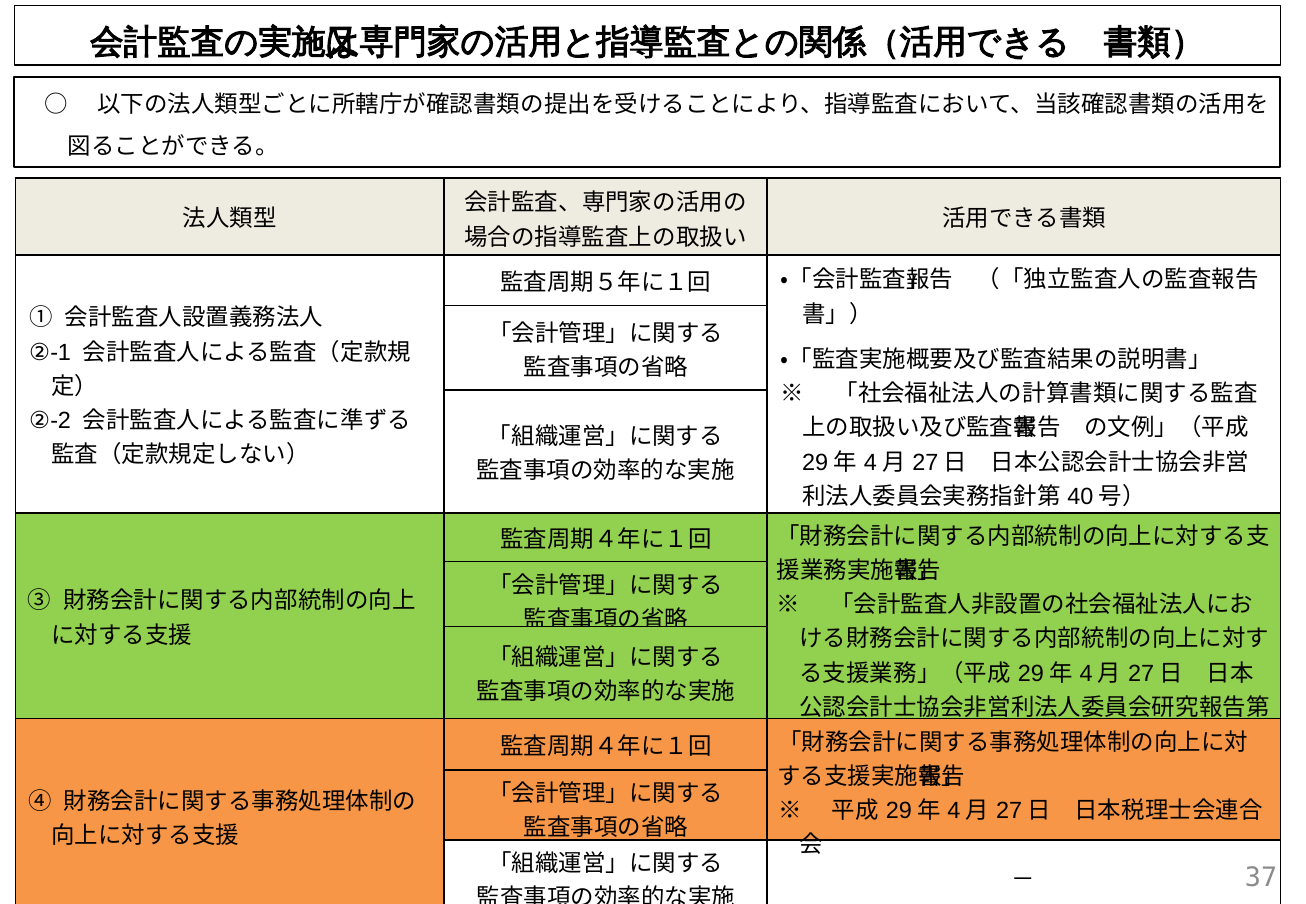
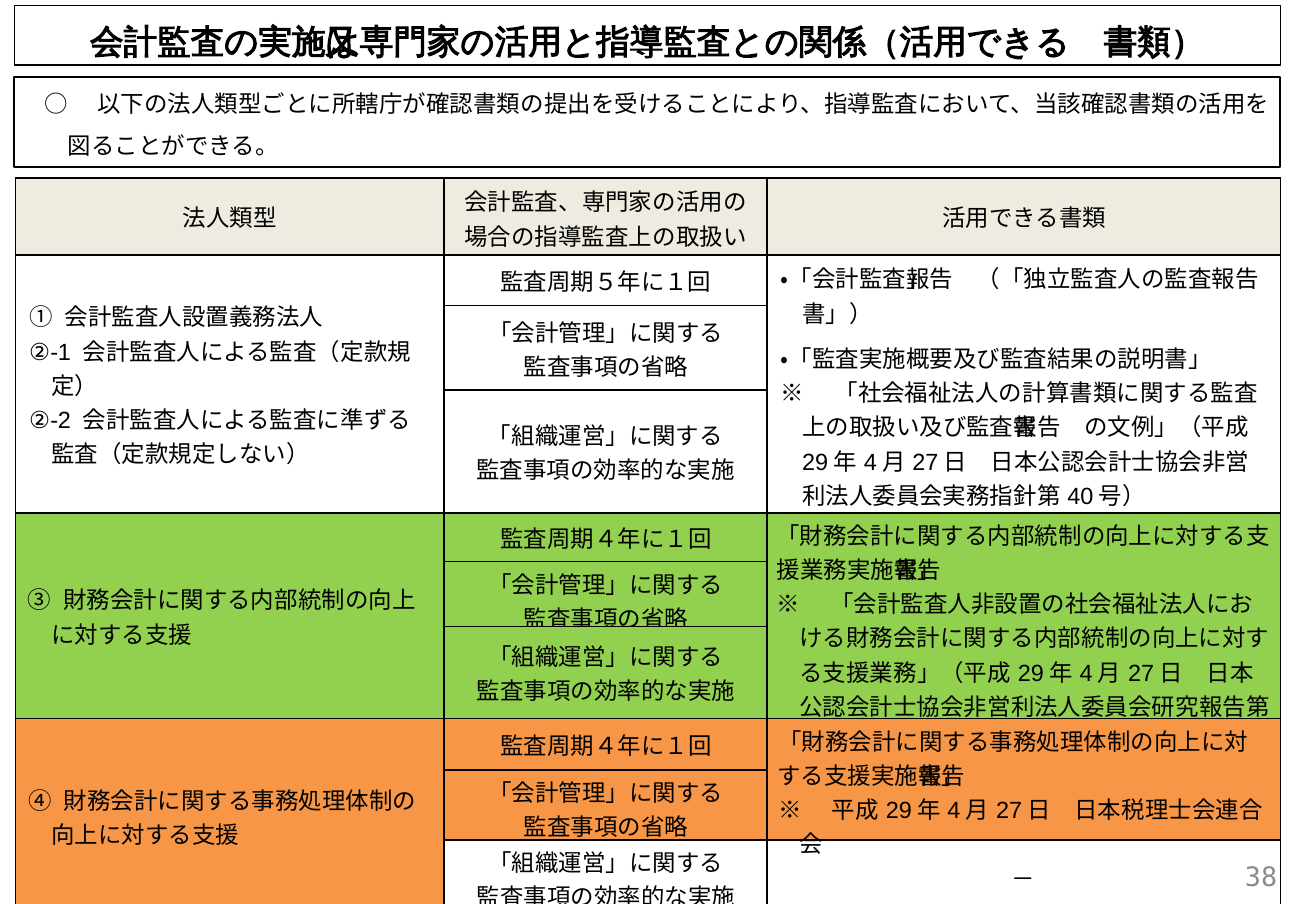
37: 37 -> 38 (1261, 878)
